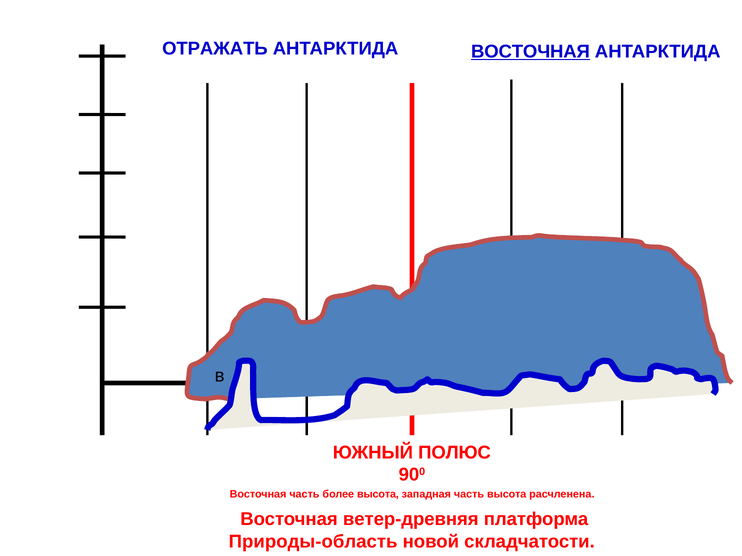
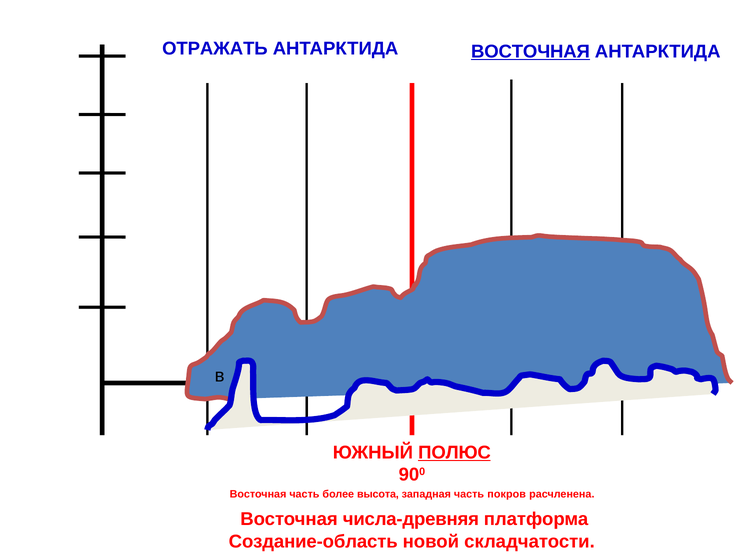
ПОЛЮС underline: none -> present (455, 453)
часть высота: высота -> покров (507, 495)
ветер-древняя: ветер-древняя -> числа-древняя (411, 520)
Природы-область: Природы-область -> Создание-область (313, 542)
